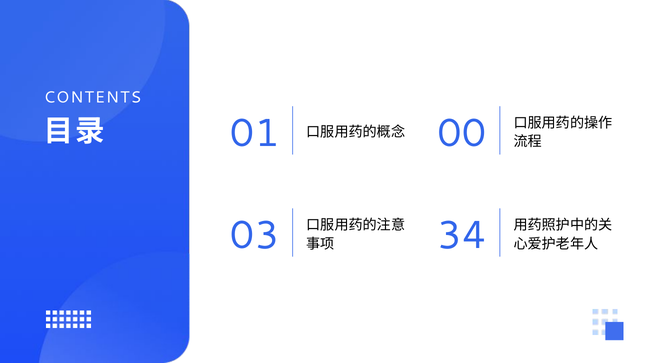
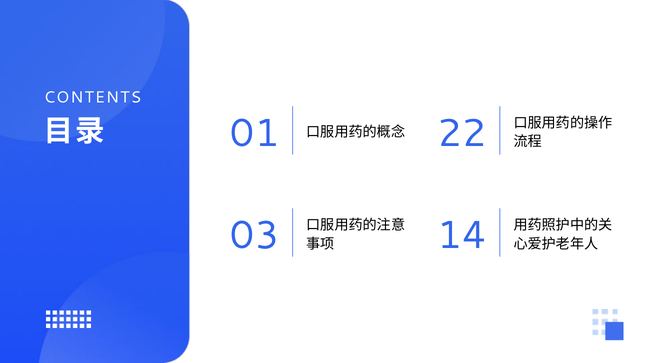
00: 00 -> 22 (462, 133)
34: 34 -> 14 (462, 235)
